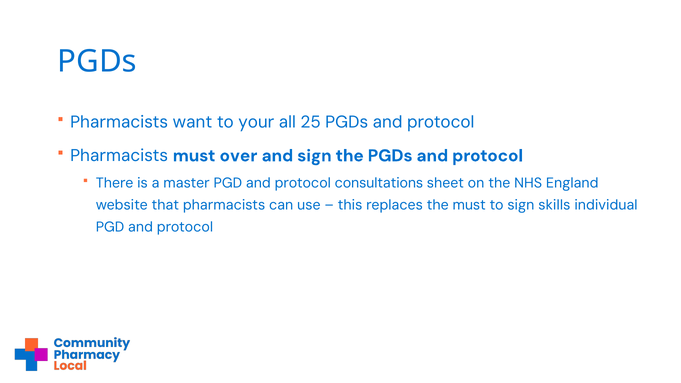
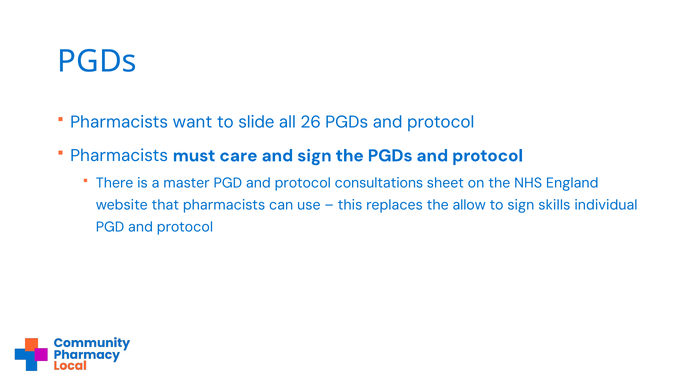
your: your -> slide (256, 122)
25: 25 -> 26 (311, 122)
over: over -> care (238, 156)
the must: must -> allow (469, 205)
